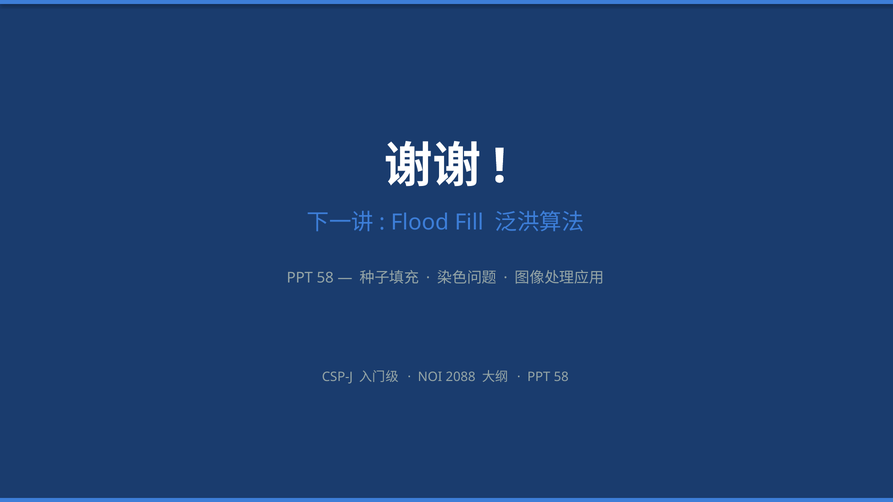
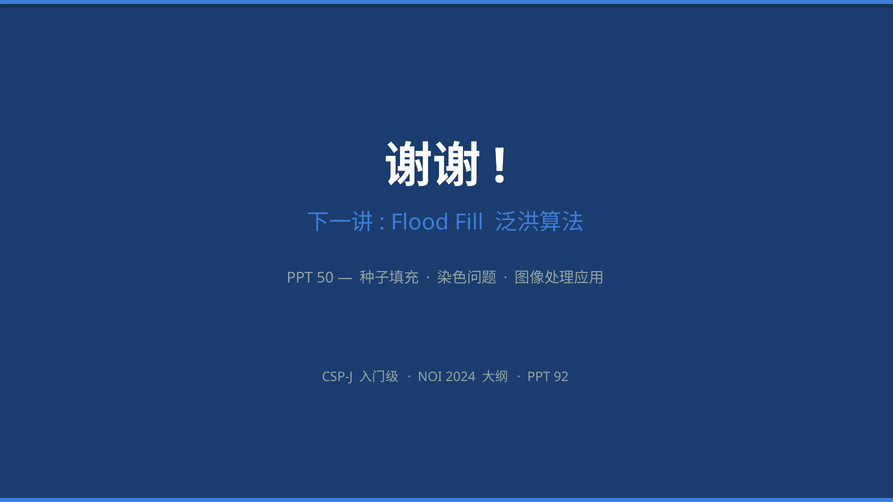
58: 58 -> 50 (325, 278)
2088: 2088 -> 2024 (461, 377)
58: 58 -> 92 (561, 377)
